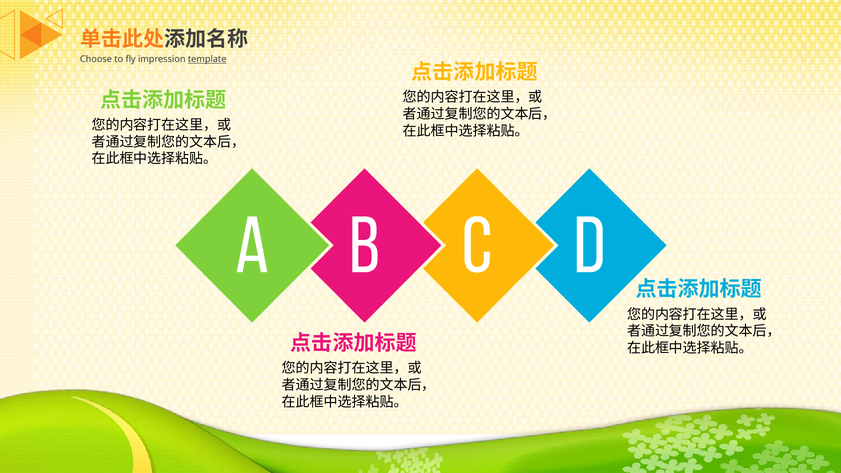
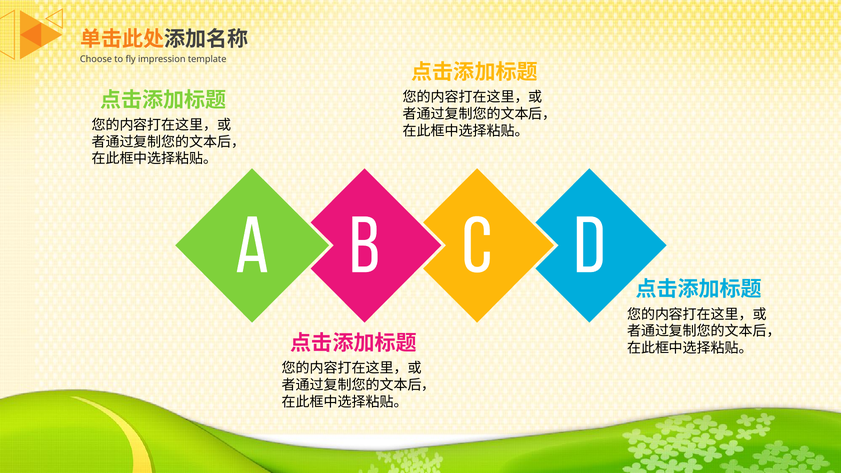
template underline: present -> none (207, 59)
